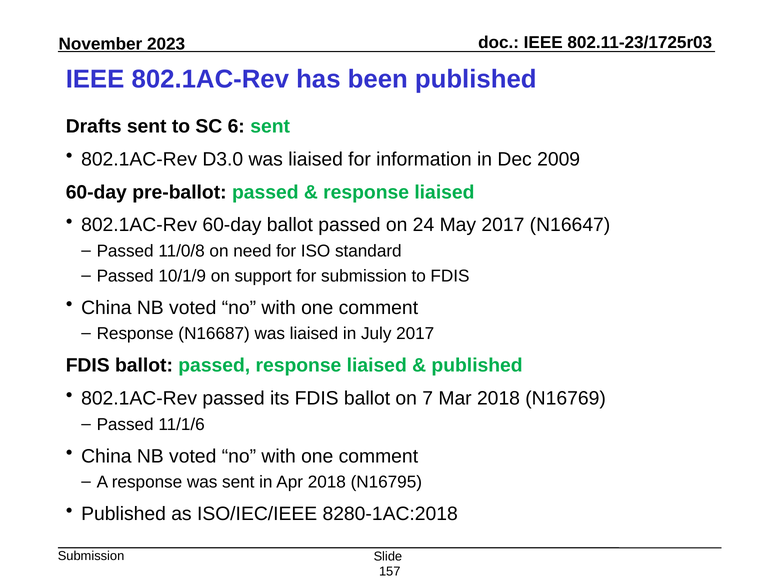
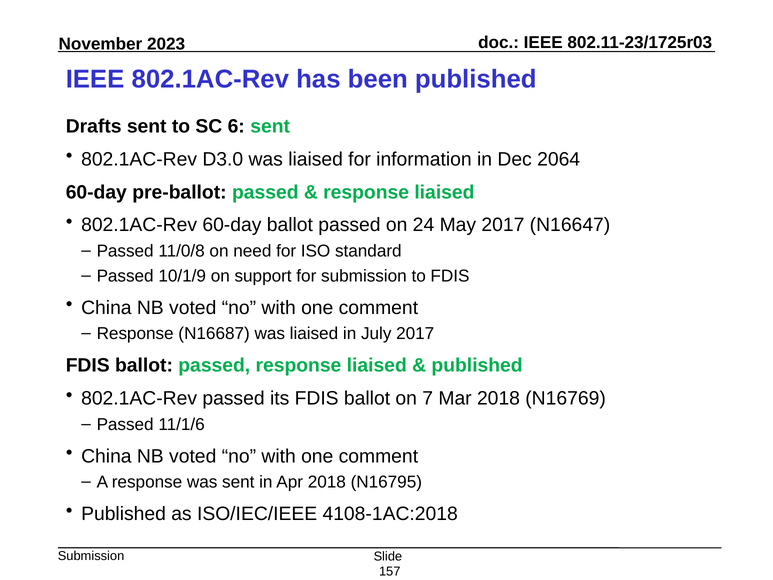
2009: 2009 -> 2064 (559, 159)
8280-1AC:2018: 8280-1AC:2018 -> 4108-1AC:2018 (390, 514)
